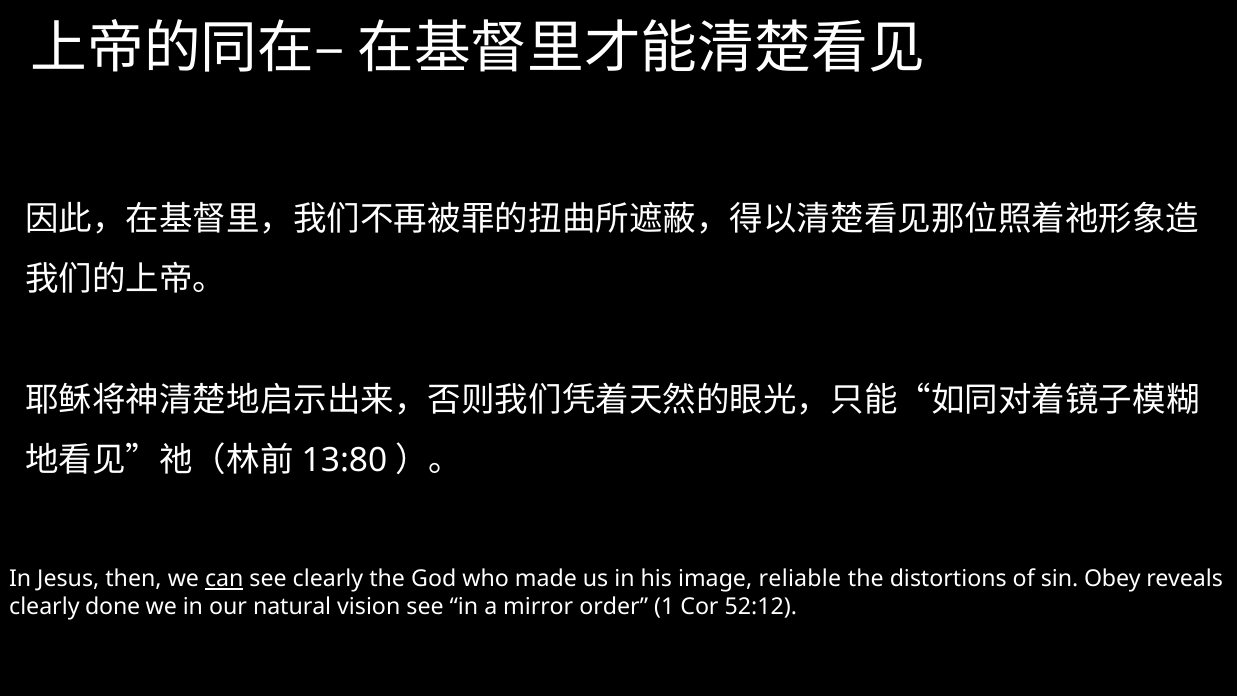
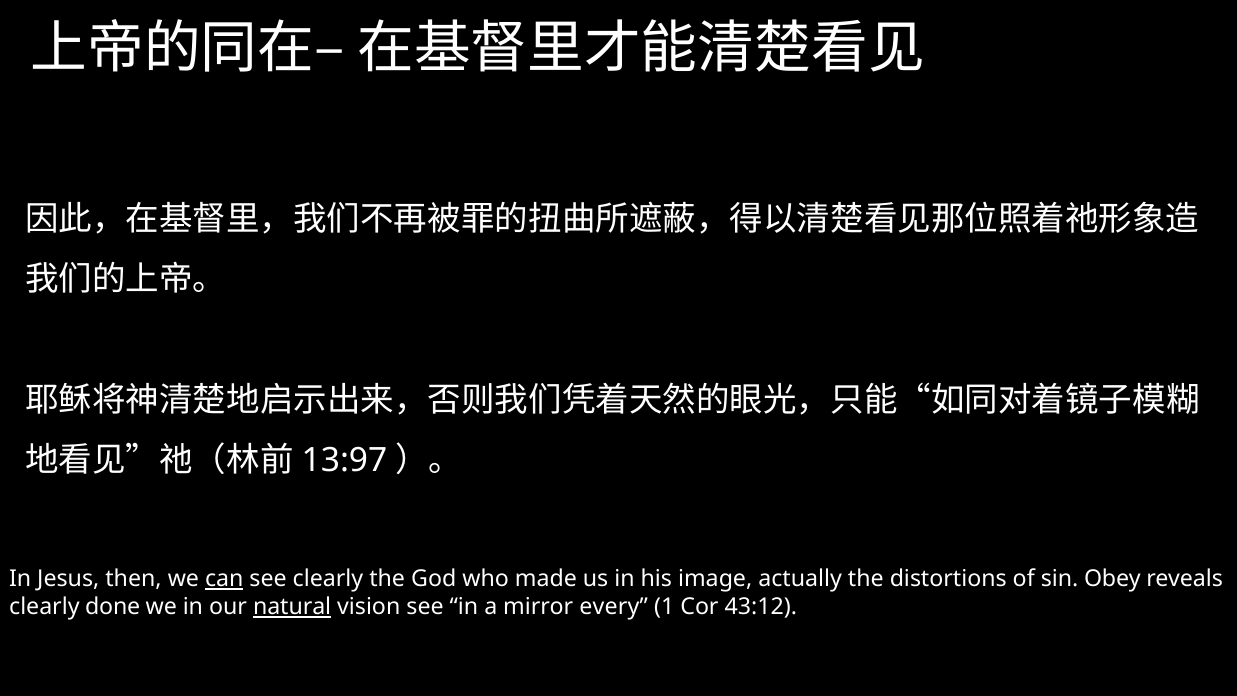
13:80: 13:80 -> 13:97 (344, 461)
reliable: reliable -> actually (800, 579)
natural underline: none -> present (292, 607)
order: order -> every (614, 607)
52:12: 52:12 -> 43:12 (761, 607)
